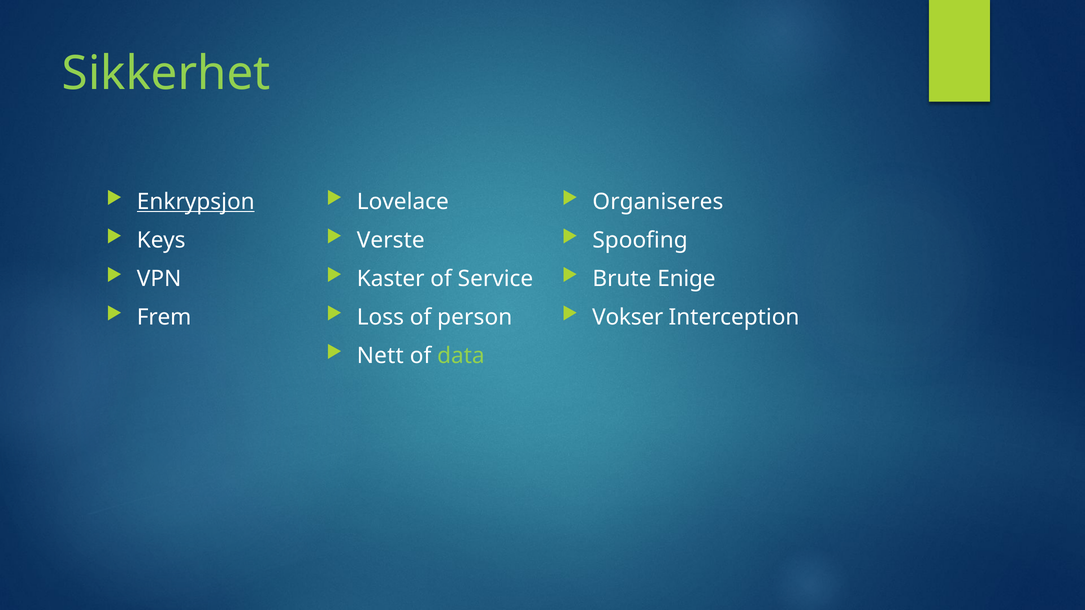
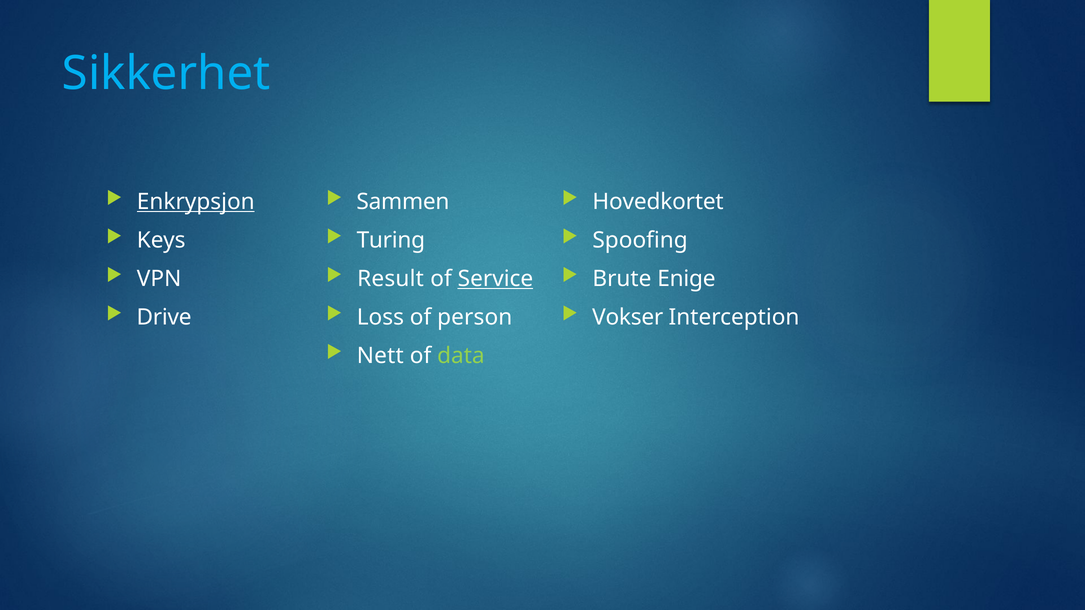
Sikkerhet colour: light green -> light blue (166, 74)
Lovelace: Lovelace -> Sammen (403, 202)
Organiseres: Organiseres -> Hovedkortet (658, 202)
Verste: Verste -> Turing (391, 240)
Kaster: Kaster -> Result (391, 279)
Service underline: none -> present (495, 279)
Frem: Frem -> Drive (164, 317)
